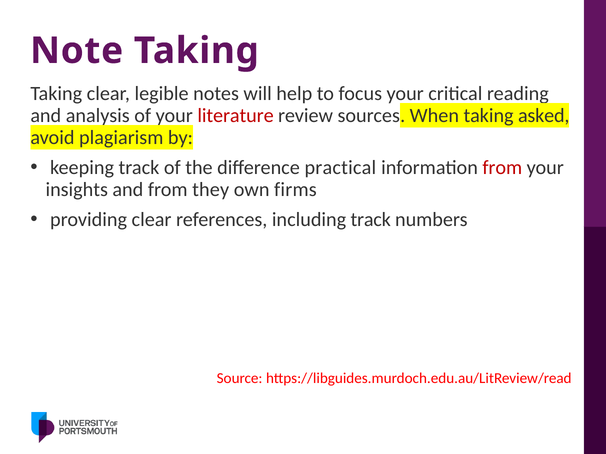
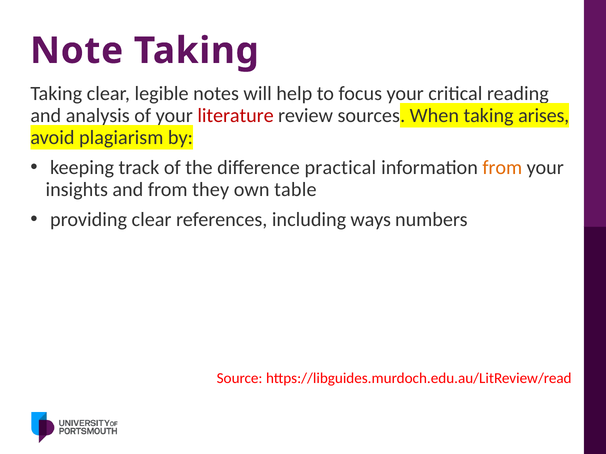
asked: asked -> arises (544, 116)
from colour: red -> orange (502, 168)
firms: firms -> table (295, 190)
including track: track -> ways (371, 220)
